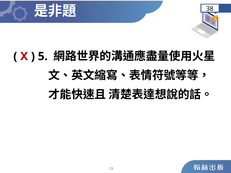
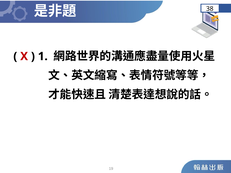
5: 5 -> 1 (43, 56)
